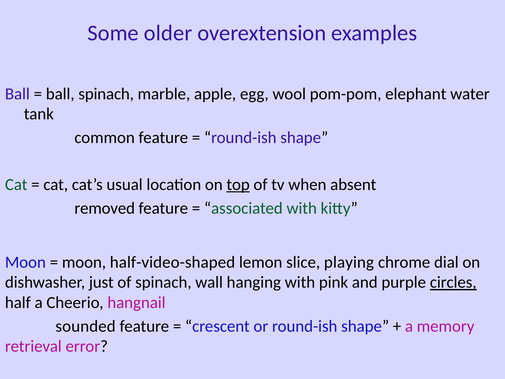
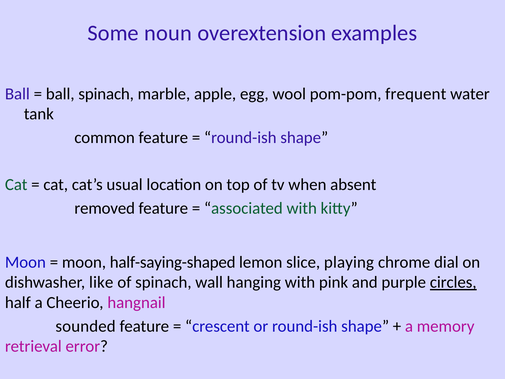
older: older -> noun (168, 33)
elephant: elephant -> frequent (416, 94)
top underline: present -> none (238, 185)
half-video-shaped: half-video-shaped -> half-saying-shaped (173, 262)
just: just -> like (101, 282)
